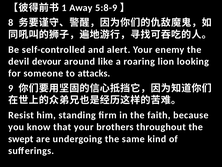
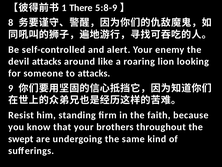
Away: Away -> There (81, 8)
devil devour: devour -> attacks (47, 61)
